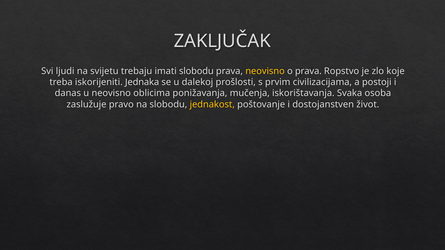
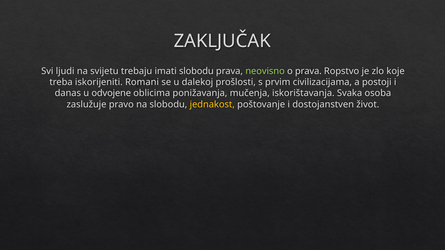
neovisno colour: yellow -> light green (265, 71)
Jednaka: Jednaka -> Romani (142, 82)
u neovisno: neovisno -> odvojene (111, 93)
